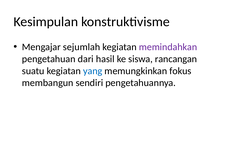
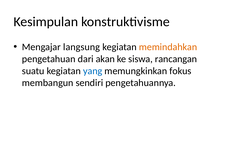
sejumlah: sejumlah -> langsung (82, 47)
memindahkan colour: purple -> orange (168, 47)
hasil: hasil -> akan (105, 59)
